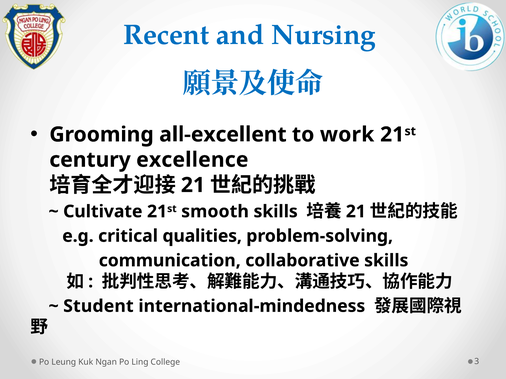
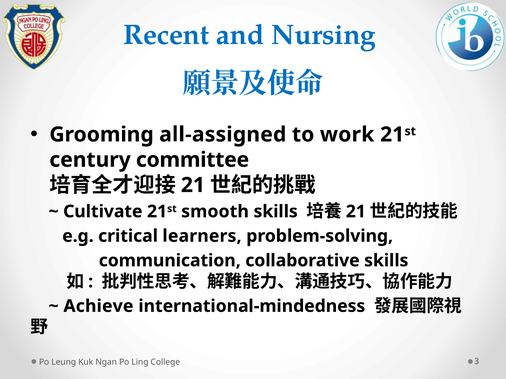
all-excellent: all-excellent -> all-assigned (223, 135)
excellence: excellence -> committee (193, 160)
qualities: qualities -> learners (202, 236)
Student: Student -> Achieve (98, 307)
